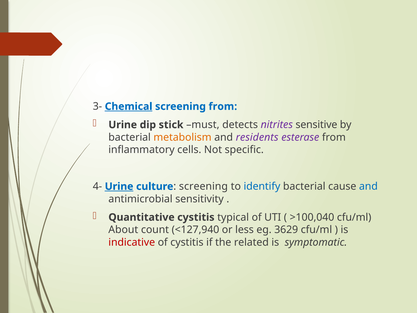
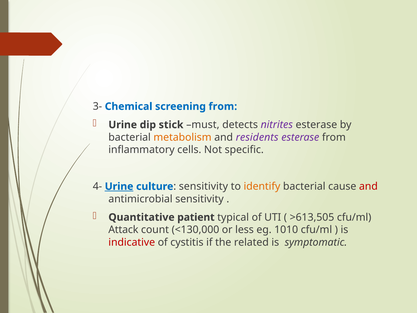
Chemical underline: present -> none (129, 106)
nitrites sensitive: sensitive -> esterase (316, 125)
screening: screening -> sensitivity (203, 186)
identify colour: blue -> orange (262, 186)
and colour: blue -> red (368, 186)
Quantitative cystitis: cystitis -> patient (196, 217)
>100,040: >100,040 -> >613,505 (312, 217)
About: About -> Attack (123, 230)
<127,940: <127,940 -> <130,000 (195, 230)
3629: 3629 -> 1010 (286, 230)
